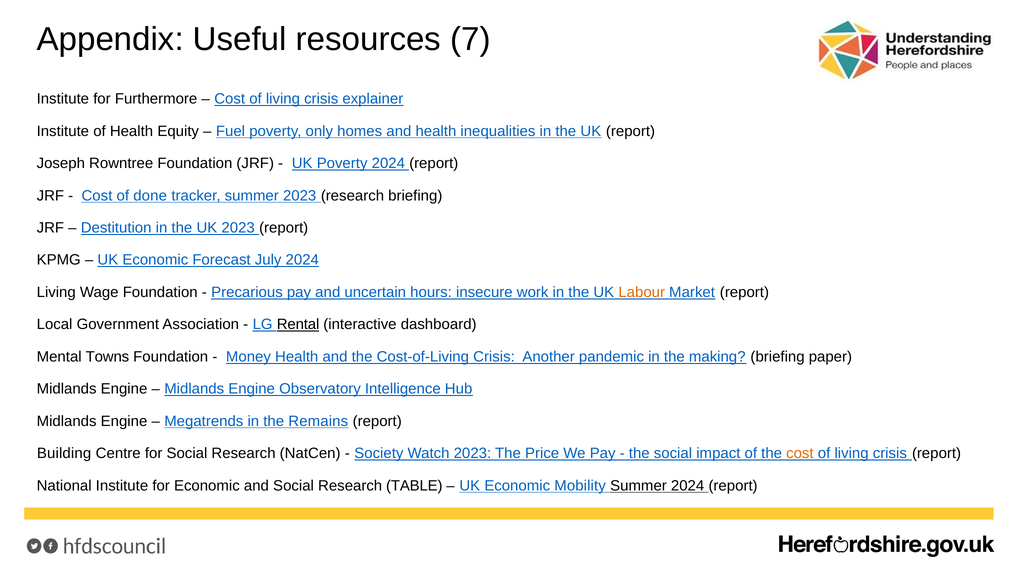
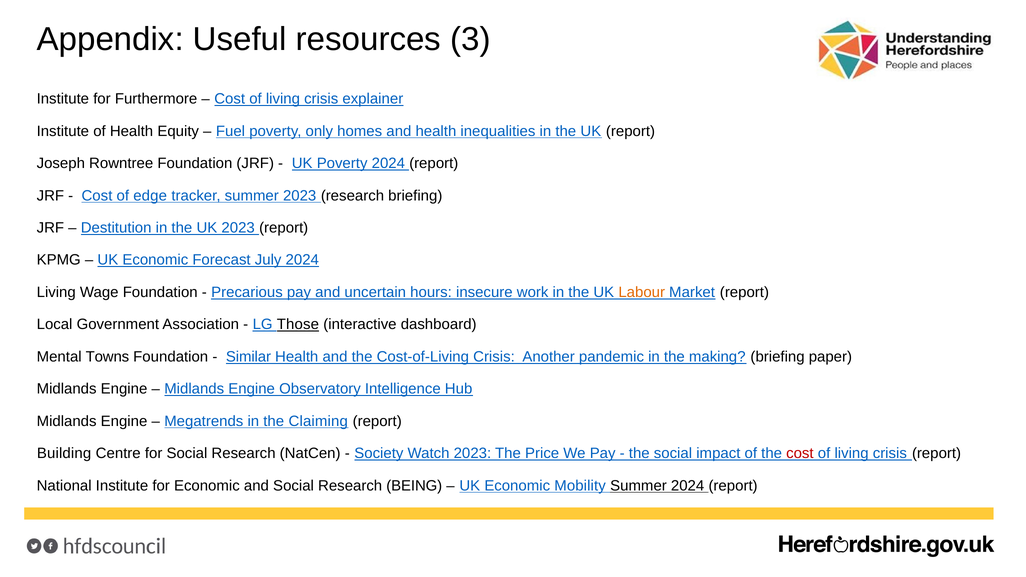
7: 7 -> 3 (470, 39)
done: done -> edge (150, 196)
Rental: Rental -> Those (298, 325)
Money: Money -> Similar (249, 357)
Remains: Remains -> Claiming (318, 421)
cost colour: orange -> red (800, 453)
TABLE: TABLE -> BEING (414, 486)
